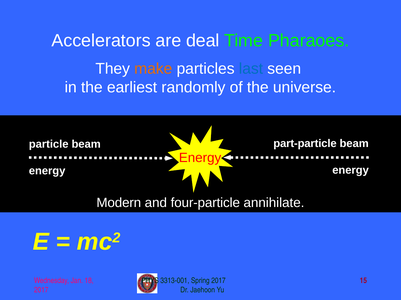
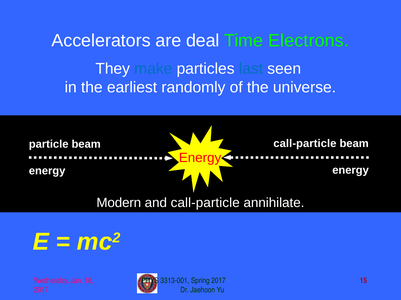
Pharaoes: Pharaoes -> Electrons (309, 41)
make colour: orange -> blue (153, 69)
part-particle: part-particle -> call-particle (305, 144)
and four-particle: four-particle -> call-particle (205, 203)
